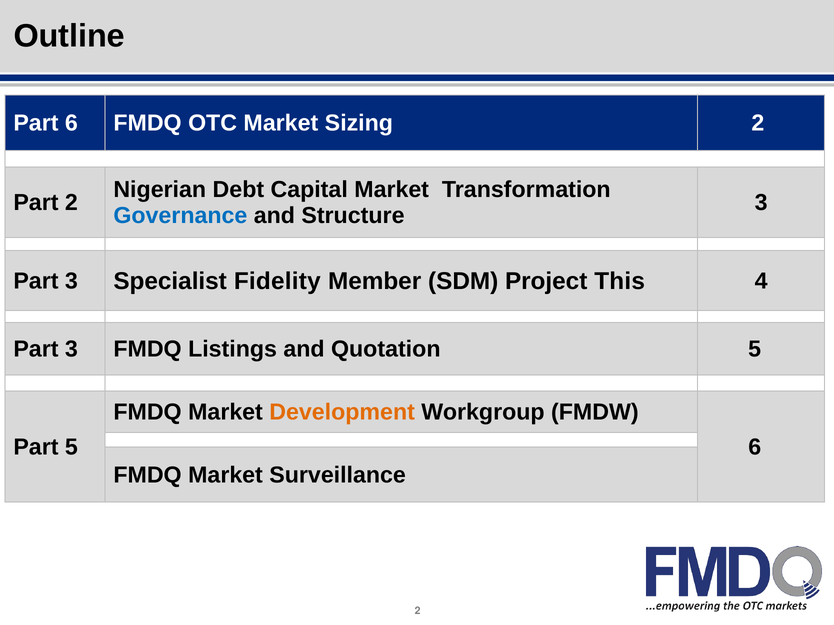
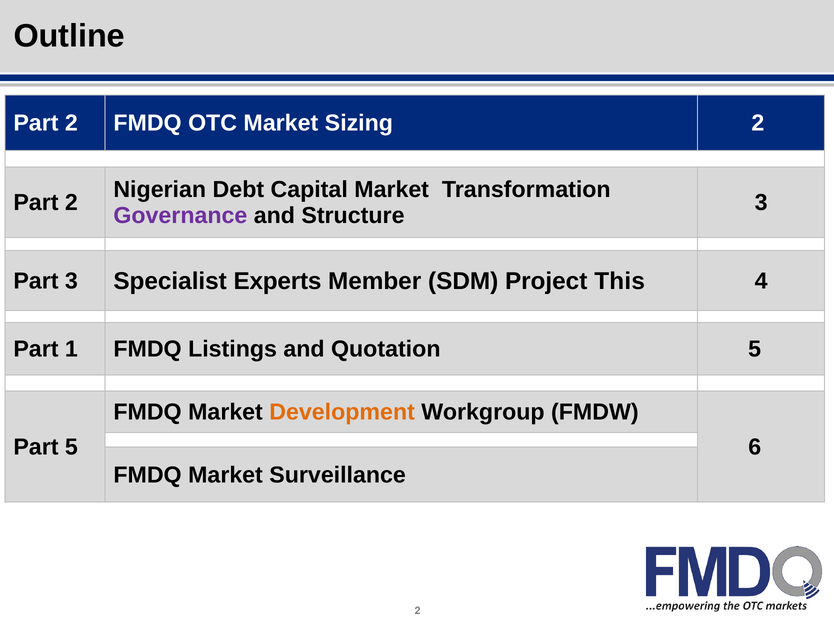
6: 6 -> 2 (71, 123)
Governance colour: blue -> purple (180, 216)
Fidelity: Fidelity -> Experts (278, 281)
3: 3 -> 1 (71, 349)
